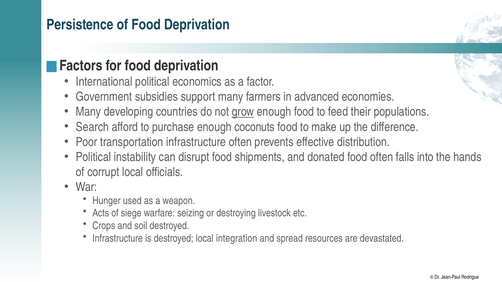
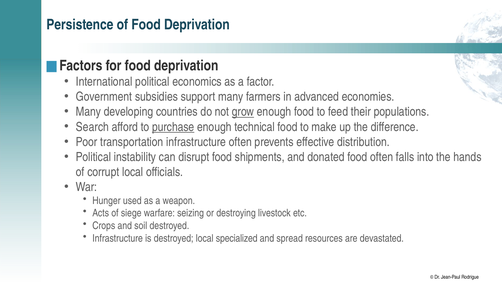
purchase underline: none -> present (173, 127)
coconuts: coconuts -> technical (255, 127)
integration: integration -> specialized (237, 239)
